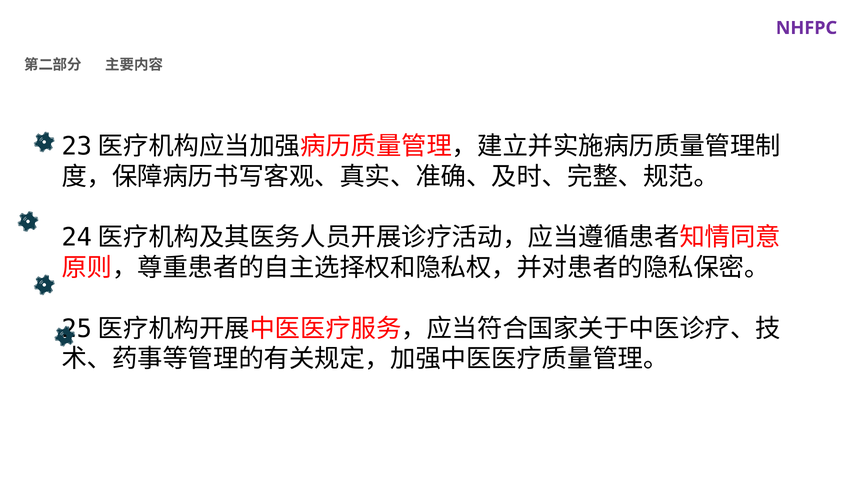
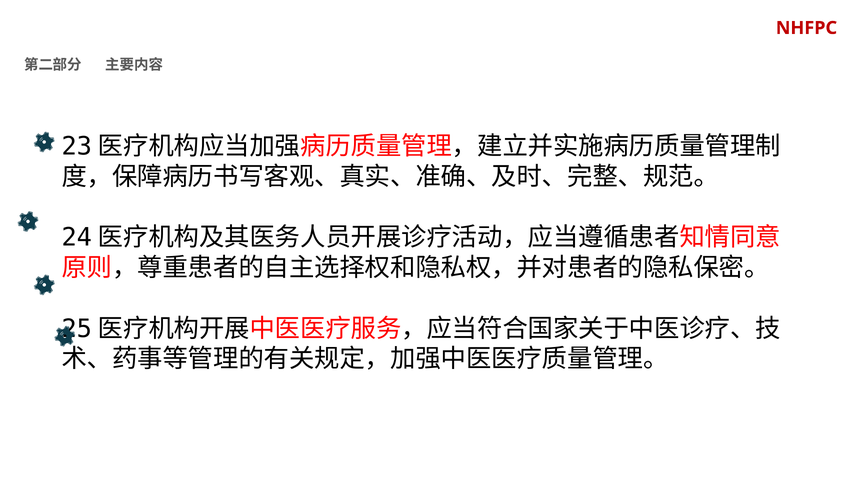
NHFPC colour: purple -> red (806, 28)
